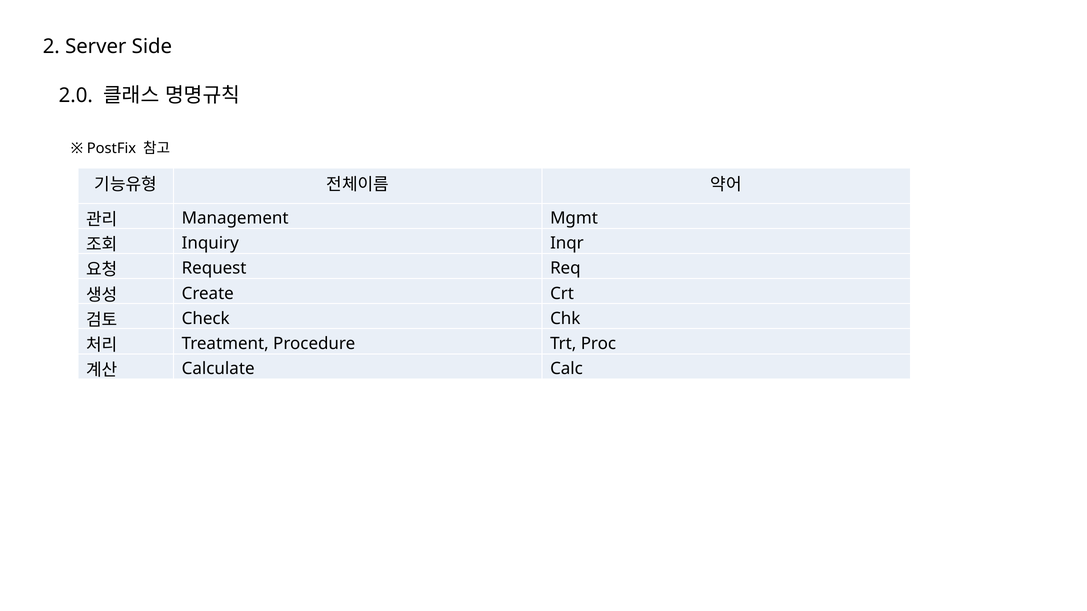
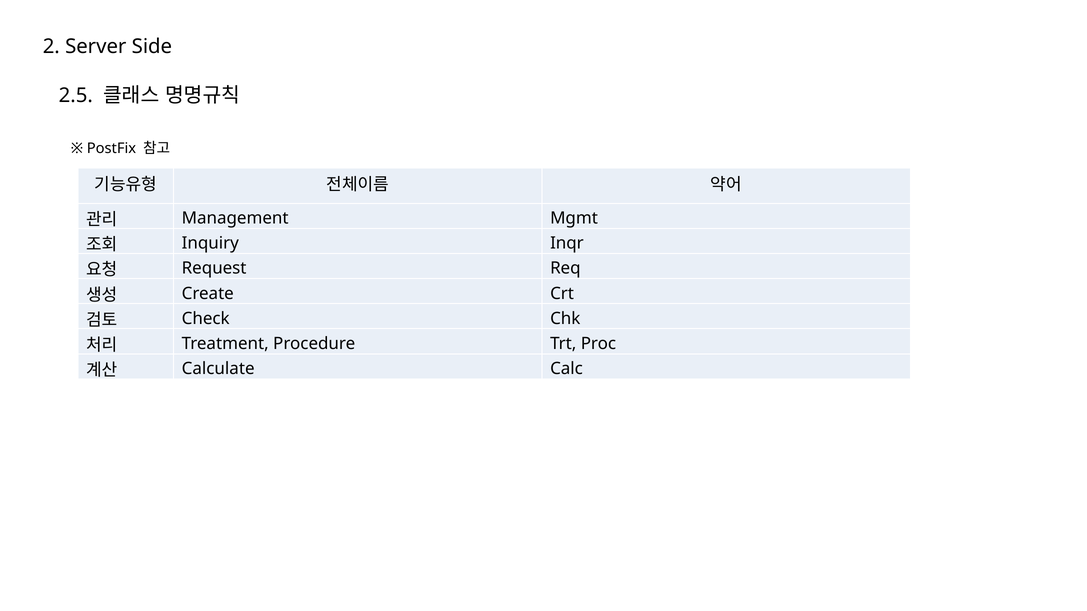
2.0: 2.0 -> 2.5 (76, 96)
